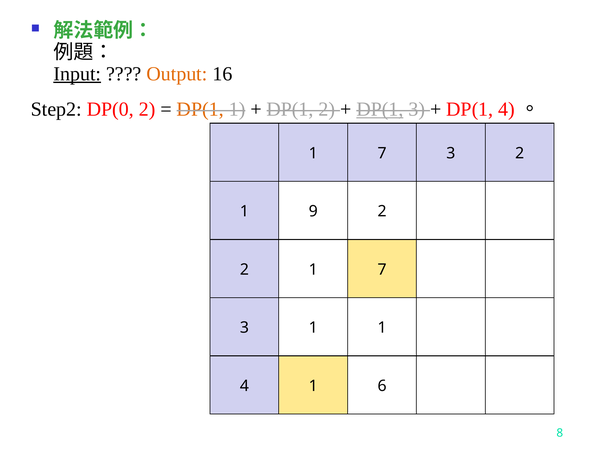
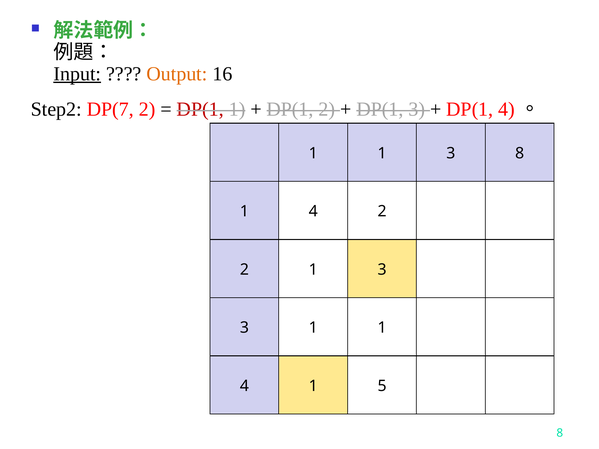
DP(0: DP(0 -> DP(7 (110, 109)
DP(1 colour: orange -> red (200, 109)
DP(1 underline: present -> none (380, 109)
7: 7 -> 1 (382, 153)
3 2: 2 -> 8 (520, 153)
9: 9 -> 4 (313, 211)
2 1 7: 7 -> 3 (382, 270)
6: 6 -> 5 (382, 386)
